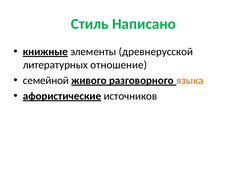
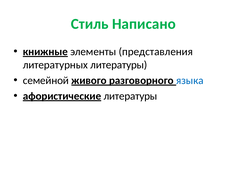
древнерусской: древнерусской -> представления (156, 52)
литературных отношение: отношение -> литературы (119, 65)
языка colour: orange -> blue (190, 81)
источников: источников -> литературы (130, 96)
